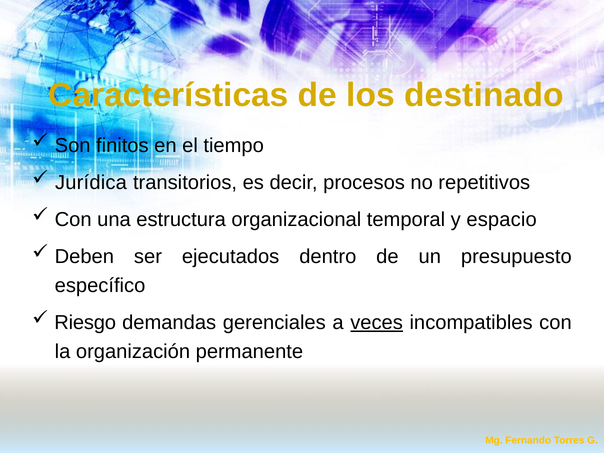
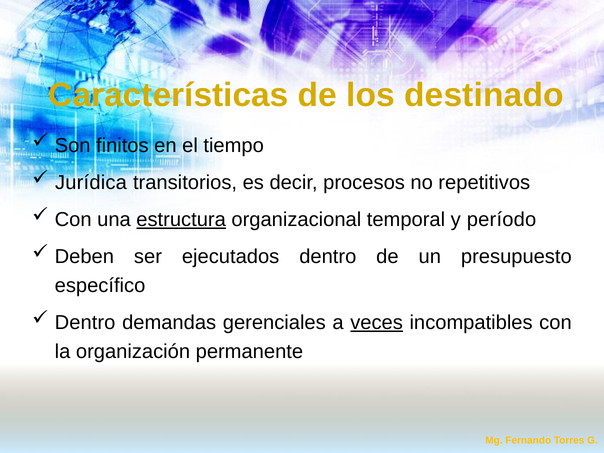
estructura underline: none -> present (181, 219)
espacio: espacio -> período (502, 219)
Riesgo: Riesgo -> Dentro (85, 323)
